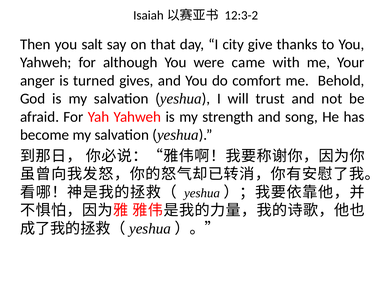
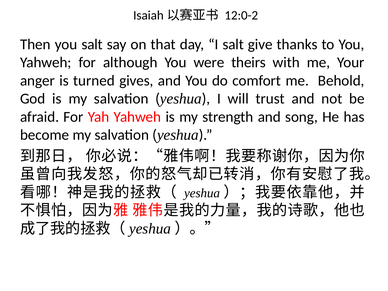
12:3-2: 12:3-2 -> 12:0-2 (241, 15)
I city: city -> salt (233, 44)
came: came -> theirs (249, 63)
